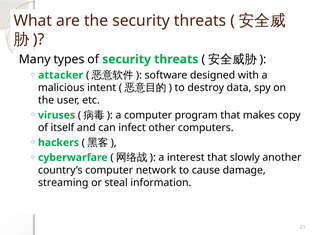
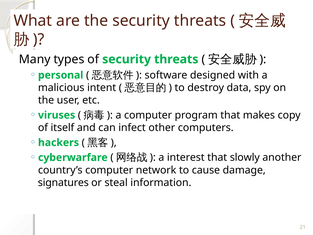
attacker: attacker -> personal (61, 75)
streaming: streaming -> signatures (63, 182)
